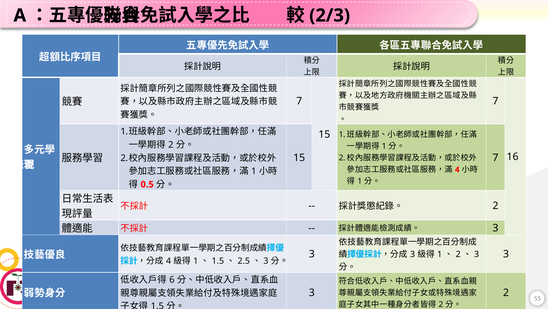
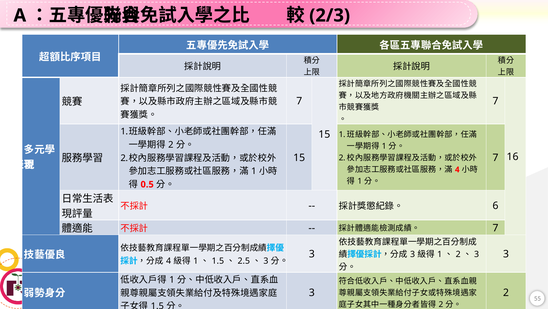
2: 2 -> 6 (496, 205)
3: 3 -> 7 (496, 227)
6: 6 -> 1 (172, 279)
